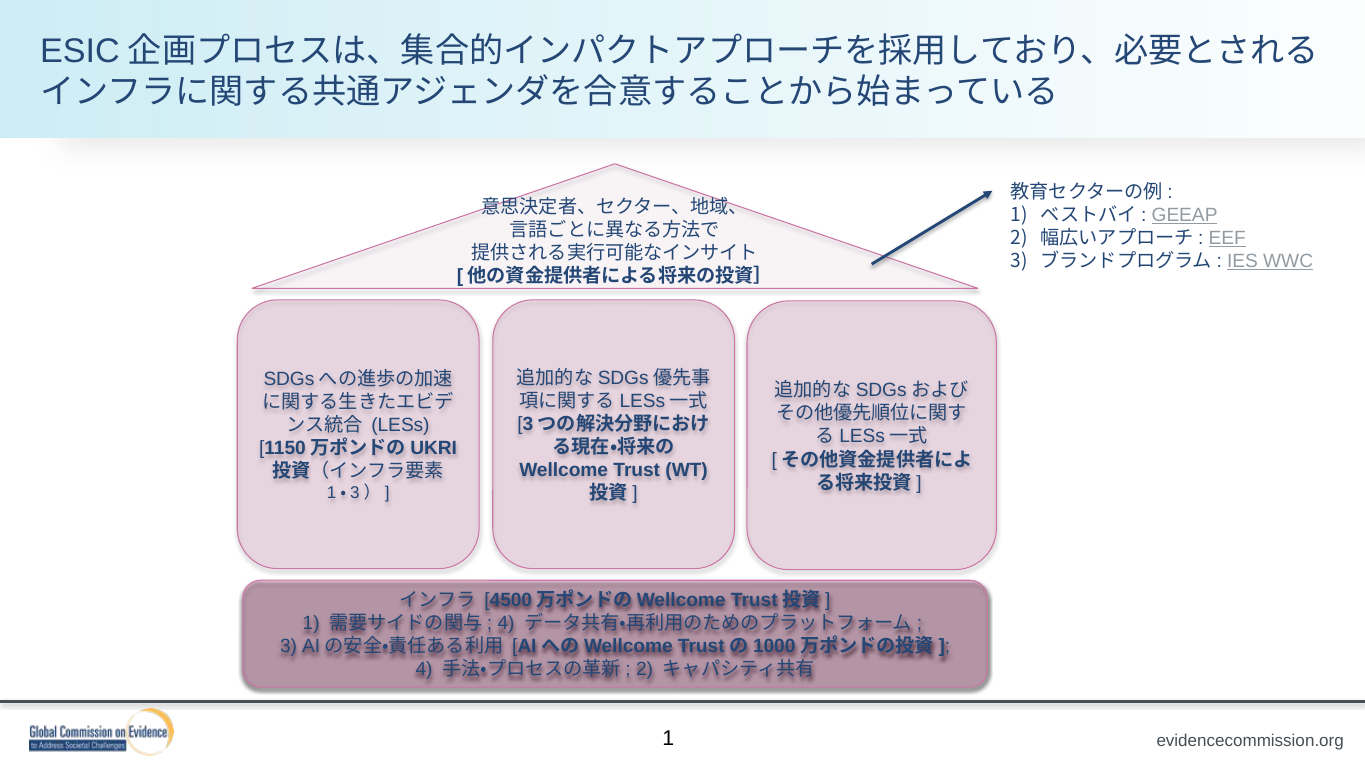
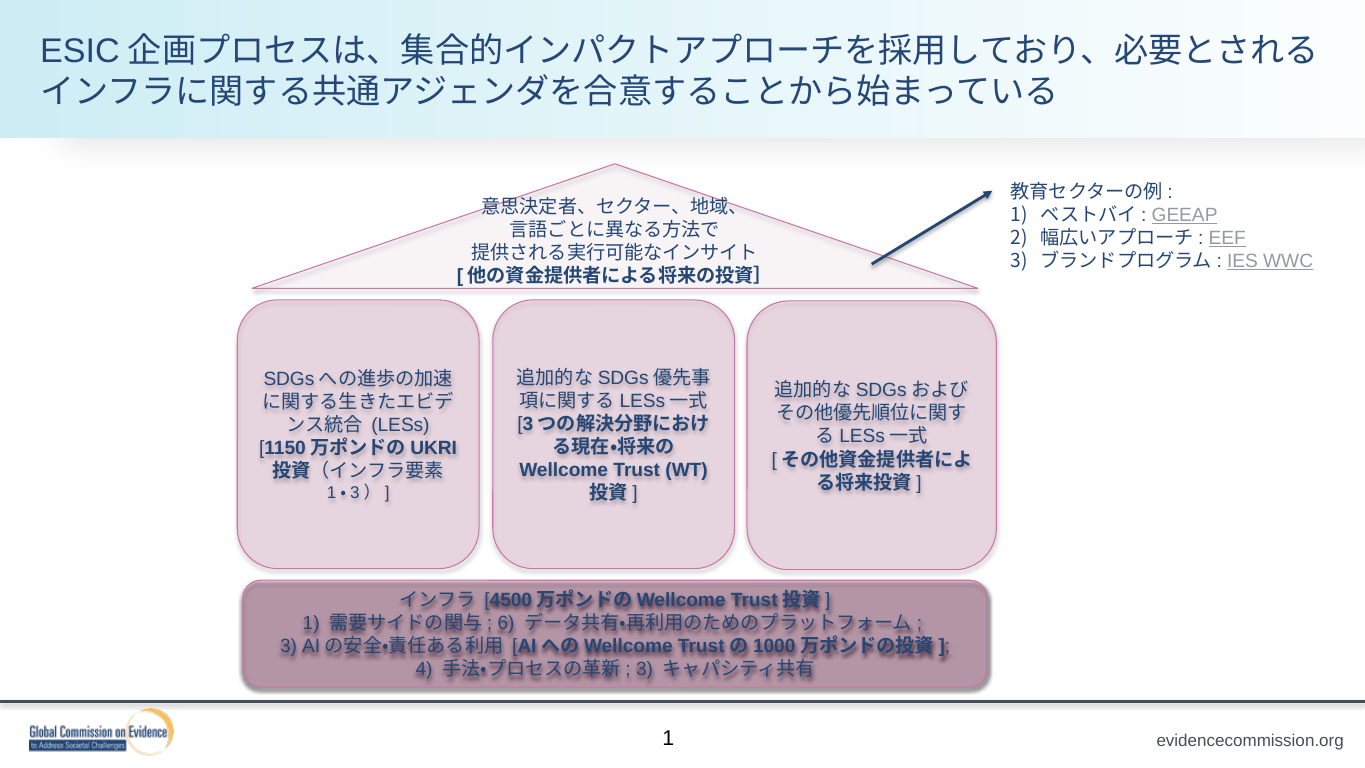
4: 4 -> 6 (506, 623)
2: 2 -> 3 (645, 669)
